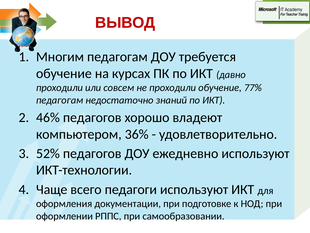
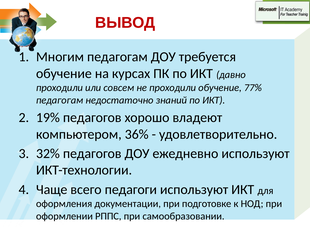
46%: 46% -> 19% (48, 117)
52%: 52% -> 32% (48, 153)
